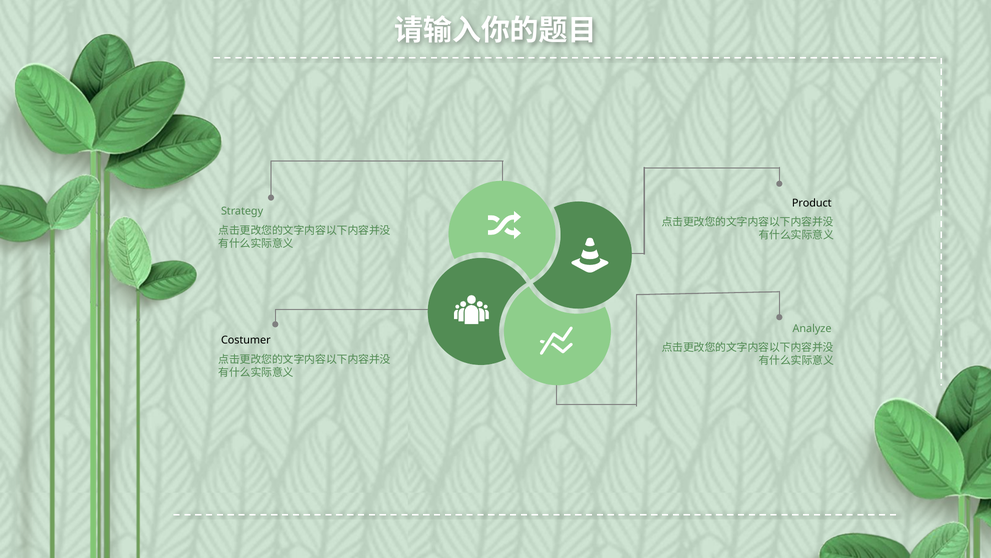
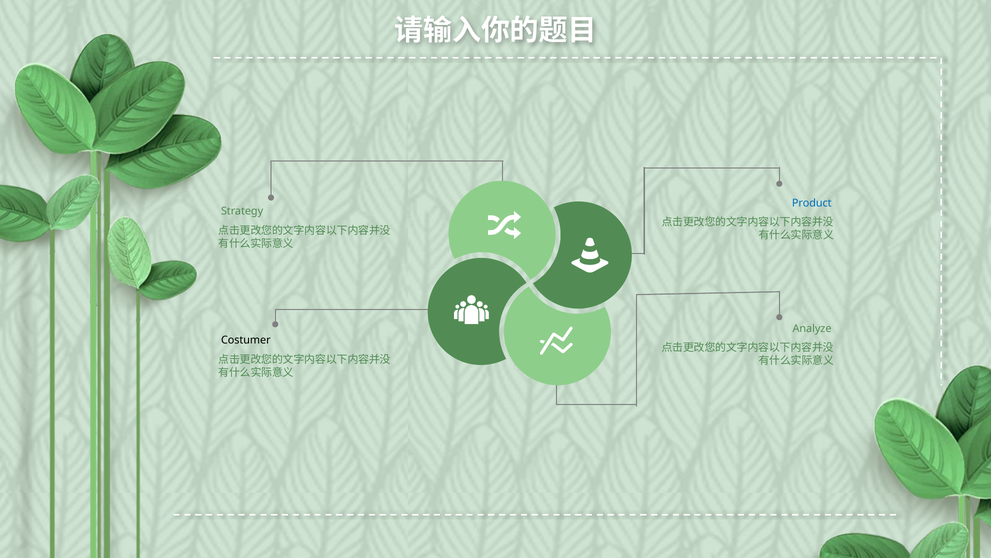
Product colour: black -> blue (812, 203)
